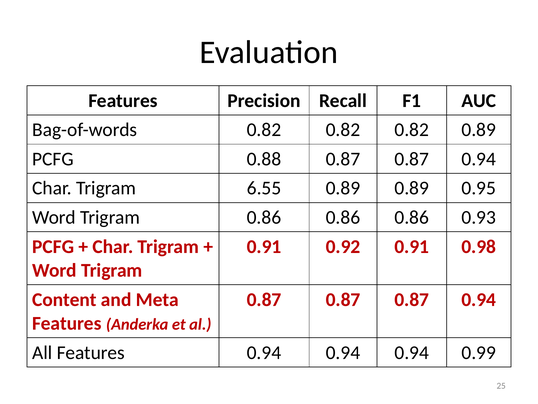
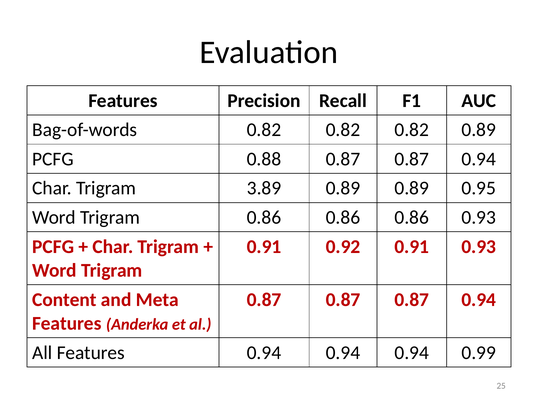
6.55: 6.55 -> 3.89 (264, 188)
0.91 0.98: 0.98 -> 0.93 (479, 246)
